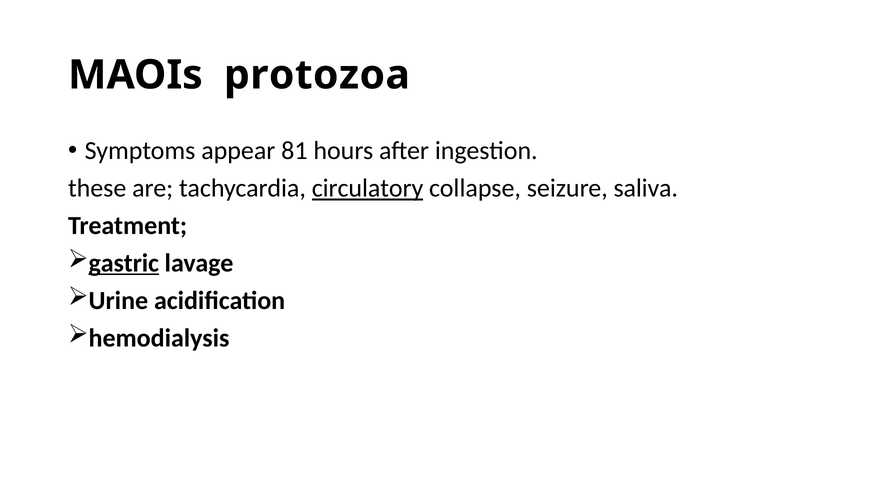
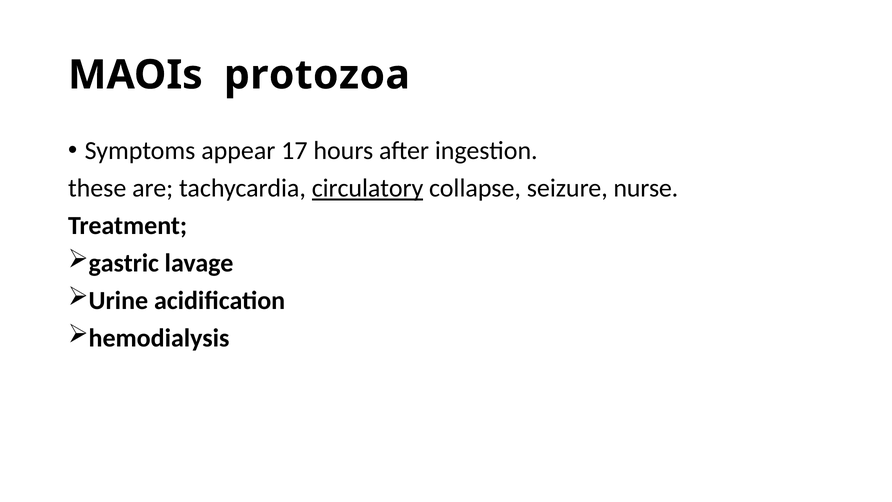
81: 81 -> 17 (294, 151)
saliva: saliva -> nurse (646, 188)
gastric underline: present -> none (124, 263)
